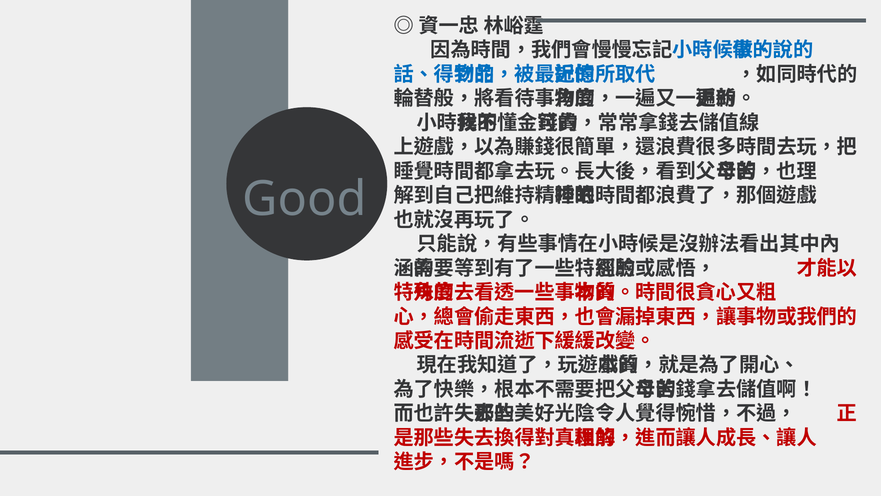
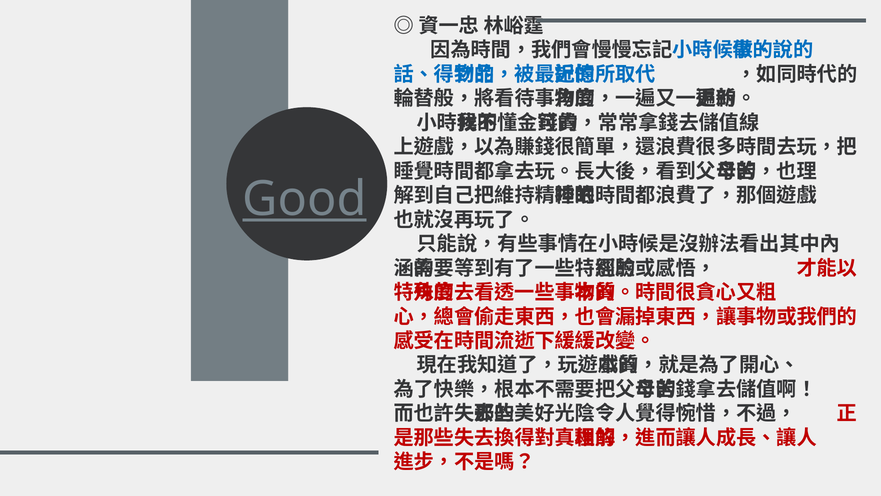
Good underline: none -> present (305, 199)
